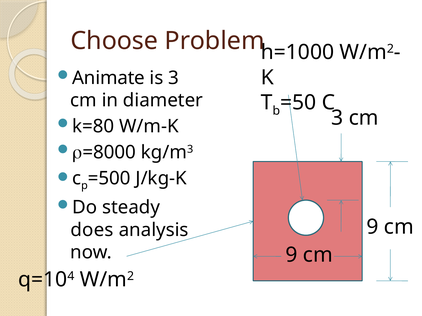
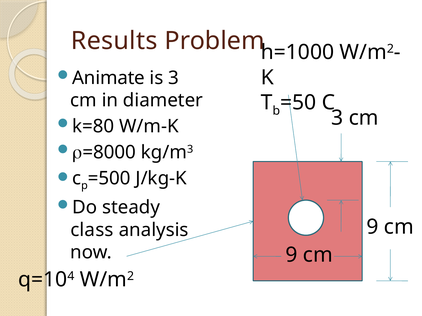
Choose: Choose -> Results (114, 41)
does: does -> class (92, 230)
